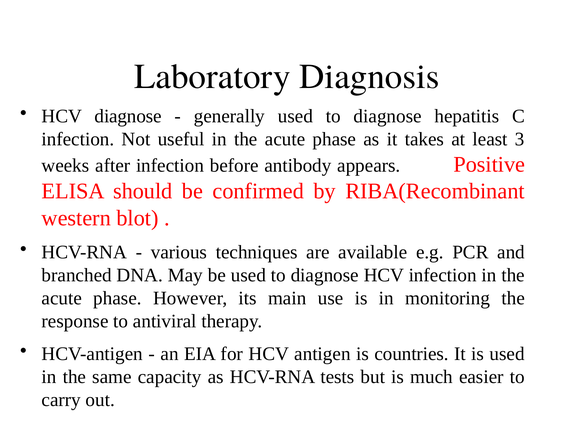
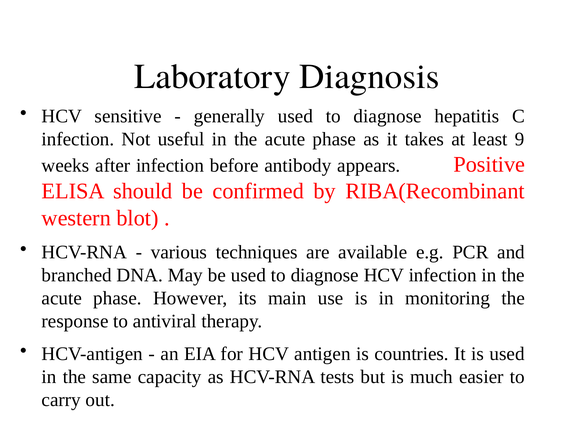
HCV diagnose: diagnose -> sensitive (128, 116)
3: 3 -> 9 (520, 139)
